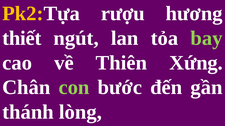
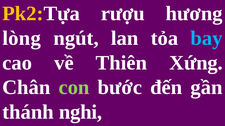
thiết: thiết -> lòng (22, 38)
bay colour: light green -> light blue (206, 38)
lòng: lòng -> nghi (81, 113)
